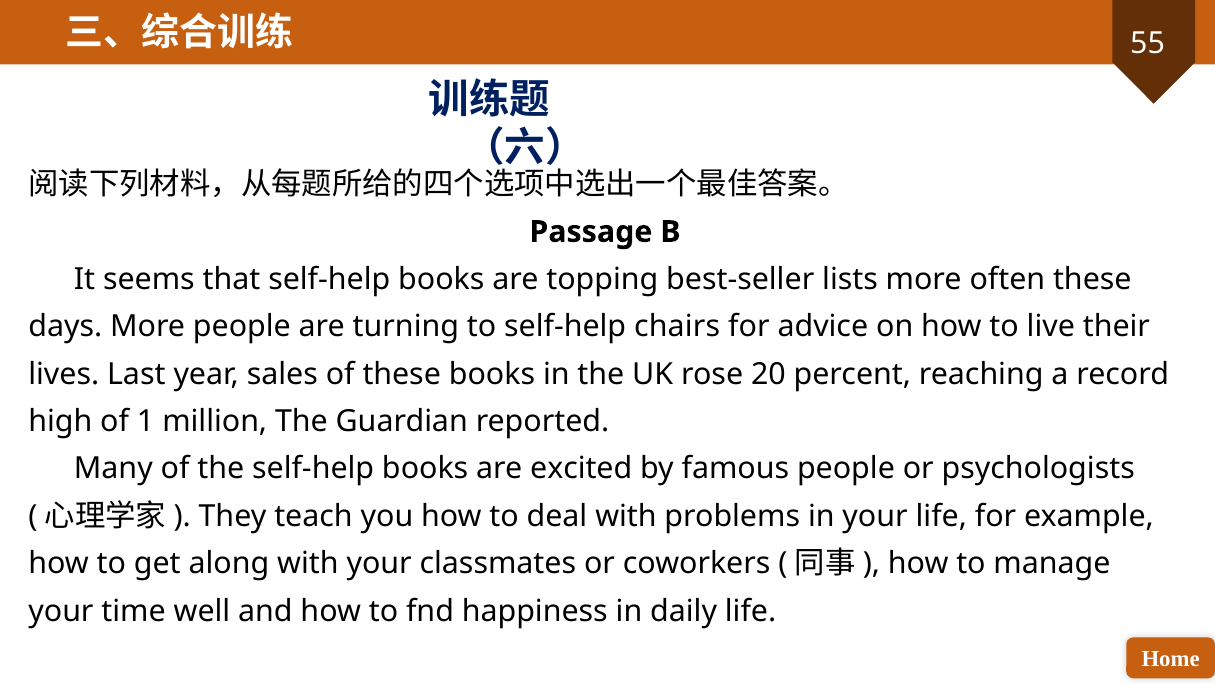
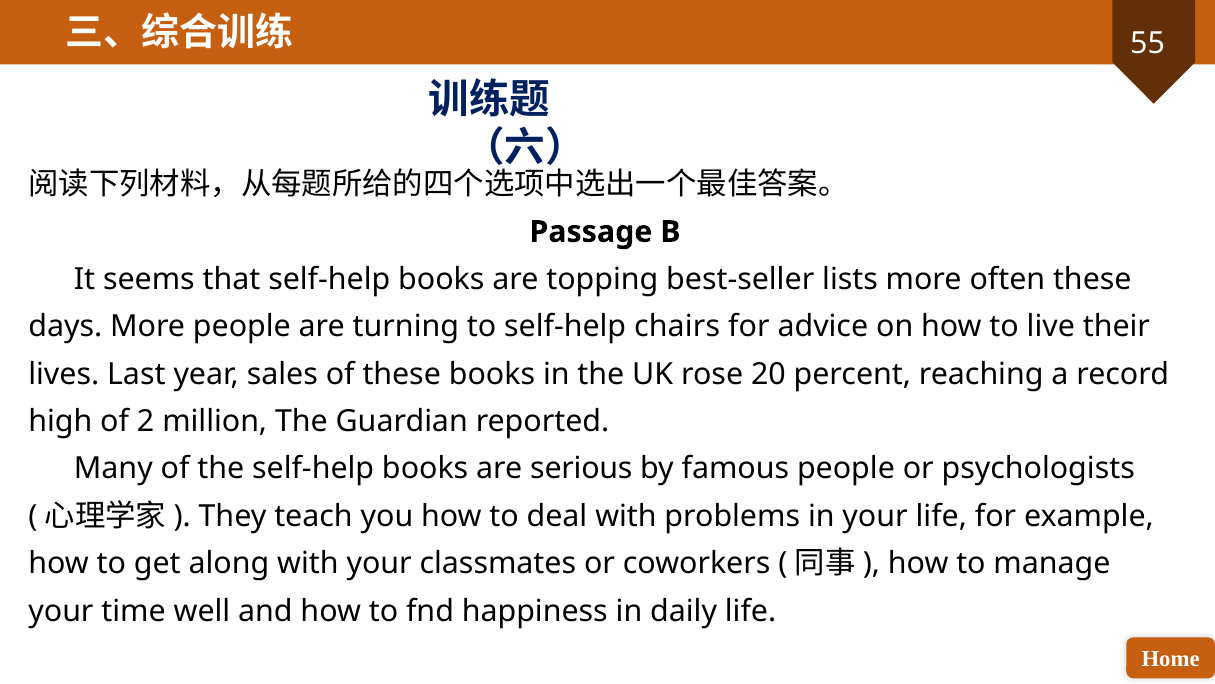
1: 1 -> 2 (146, 421)
excited: excited -> serious (581, 468)
